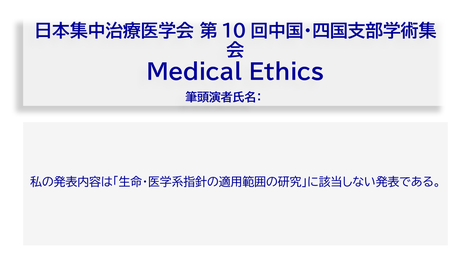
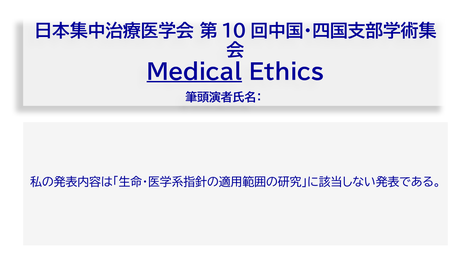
Medical underline: none -> present (194, 72)
